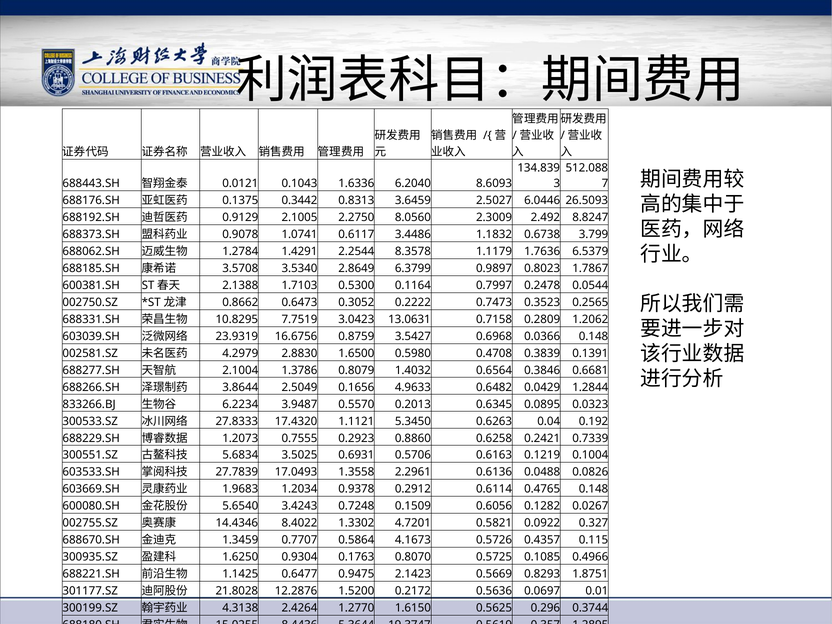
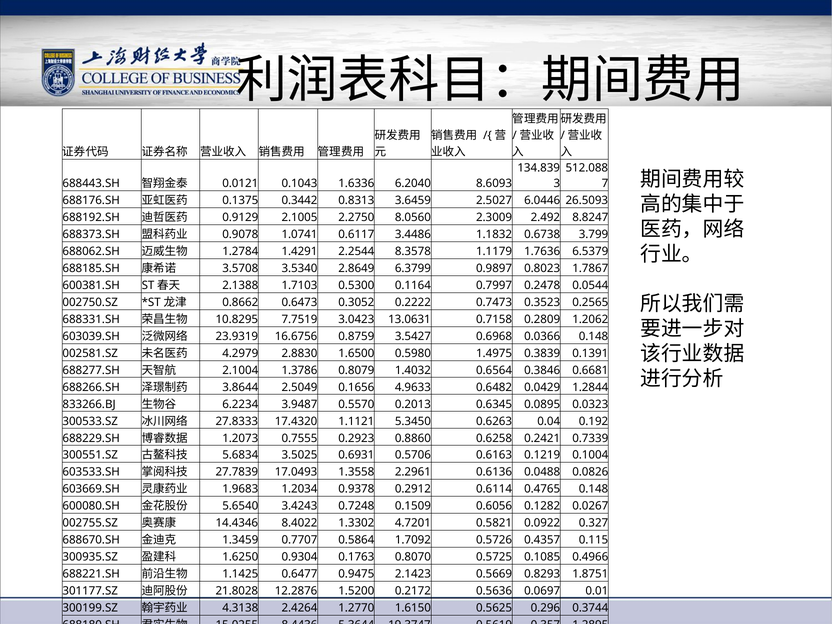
0.4708: 0.4708 -> 1.4975 (494, 353)
4.1673: 4.1673 -> 1.7092 (413, 540)
